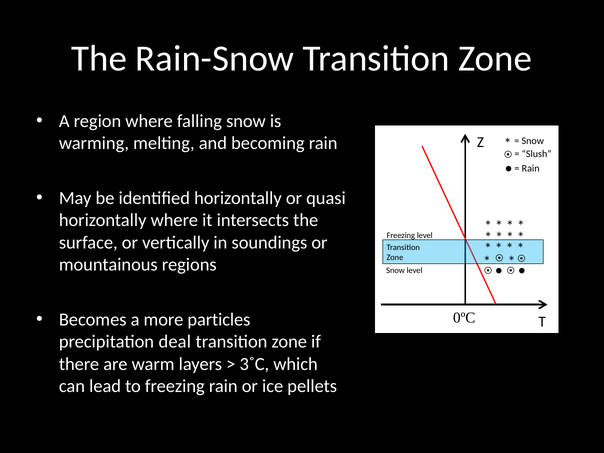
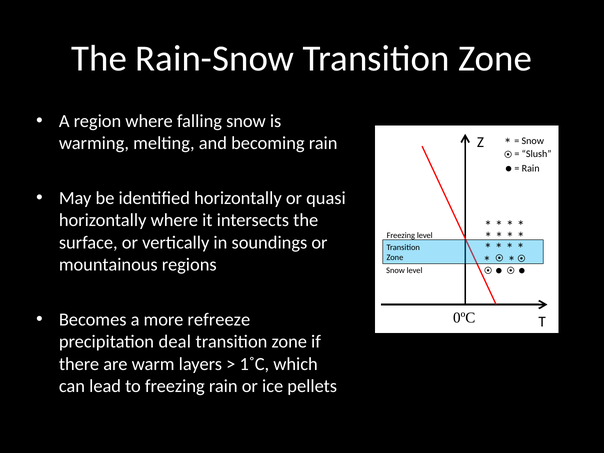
particles: particles -> refreeze (219, 320)
3˚C: 3˚C -> 1˚C (254, 364)
